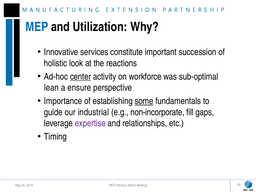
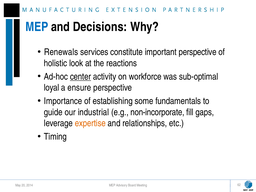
Utilization: Utilization -> Decisions (100, 27)
Innovative: Innovative -> Renewals (61, 52)
important succession: succession -> perspective (198, 52)
lean: lean -> loyal (52, 88)
some underline: present -> none (144, 101)
expertise colour: purple -> orange (90, 123)
